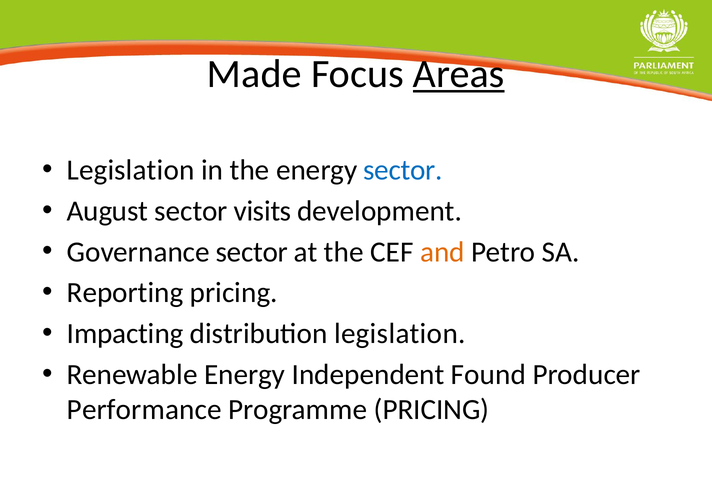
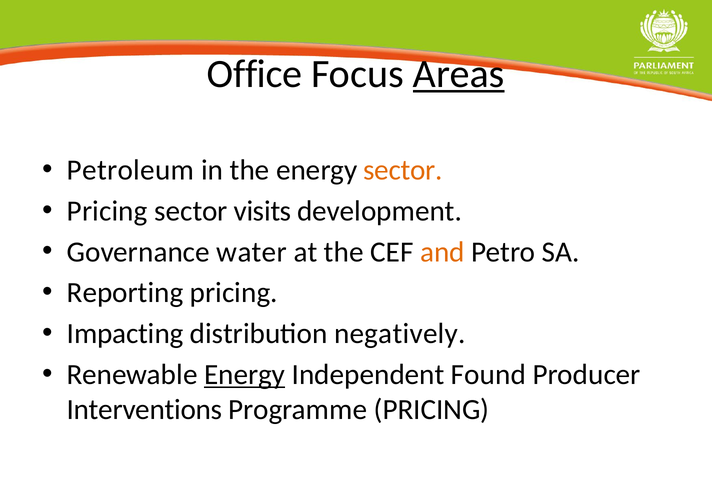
Made: Made -> Office (255, 74)
Legislation: Legislation -> Petroleum (131, 170)
sector colour: blue -> orange (403, 170)
August: August -> Pricing (107, 211)
Governance sector: sector -> water (252, 252)
distribution legislation: legislation -> negatively (400, 334)
Energy underline: none -> present (245, 375)
Performance: Performance -> Interventions (144, 410)
